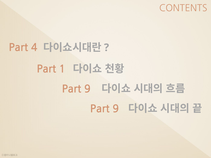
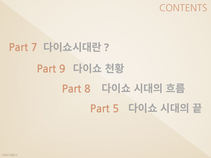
4: 4 -> 7 (34, 48)
1: 1 -> 9 (62, 69)
9: 9 -> 8 (87, 89)
9: 9 -> 5 (116, 109)
